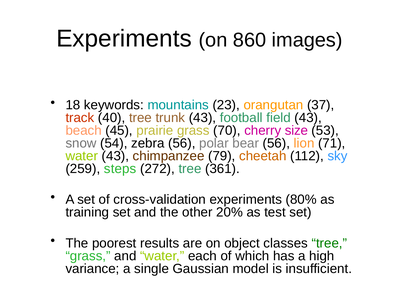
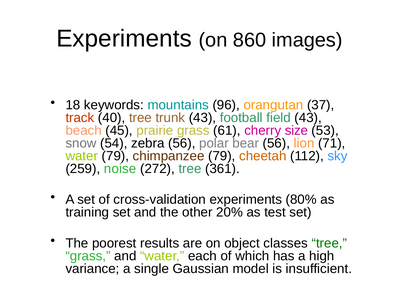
23: 23 -> 96 (226, 105)
70: 70 -> 61 (227, 131)
water 43: 43 -> 79 (115, 156)
steps: steps -> noise (120, 169)
